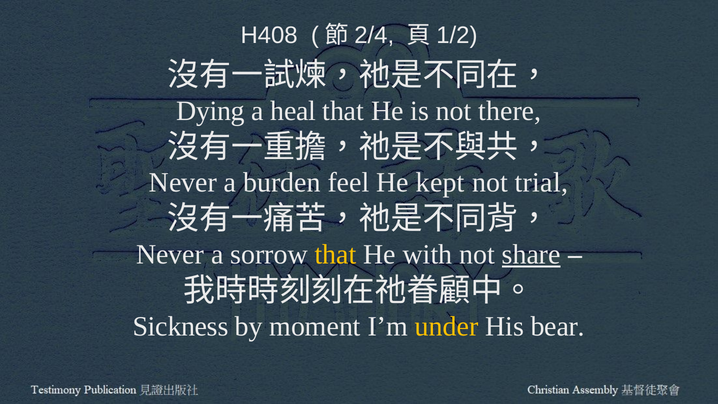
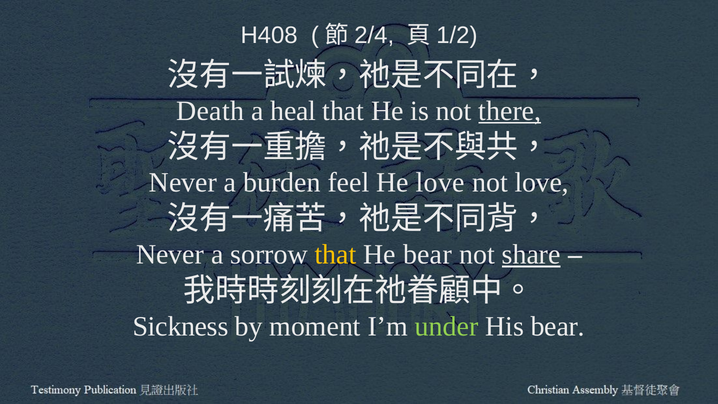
Dying: Dying -> Death (210, 111)
there underline: none -> present (510, 111)
He kept: kept -> love (440, 183)
not trial: trial -> love (542, 183)
He with: with -> bear (427, 254)
under colour: yellow -> light green (447, 326)
